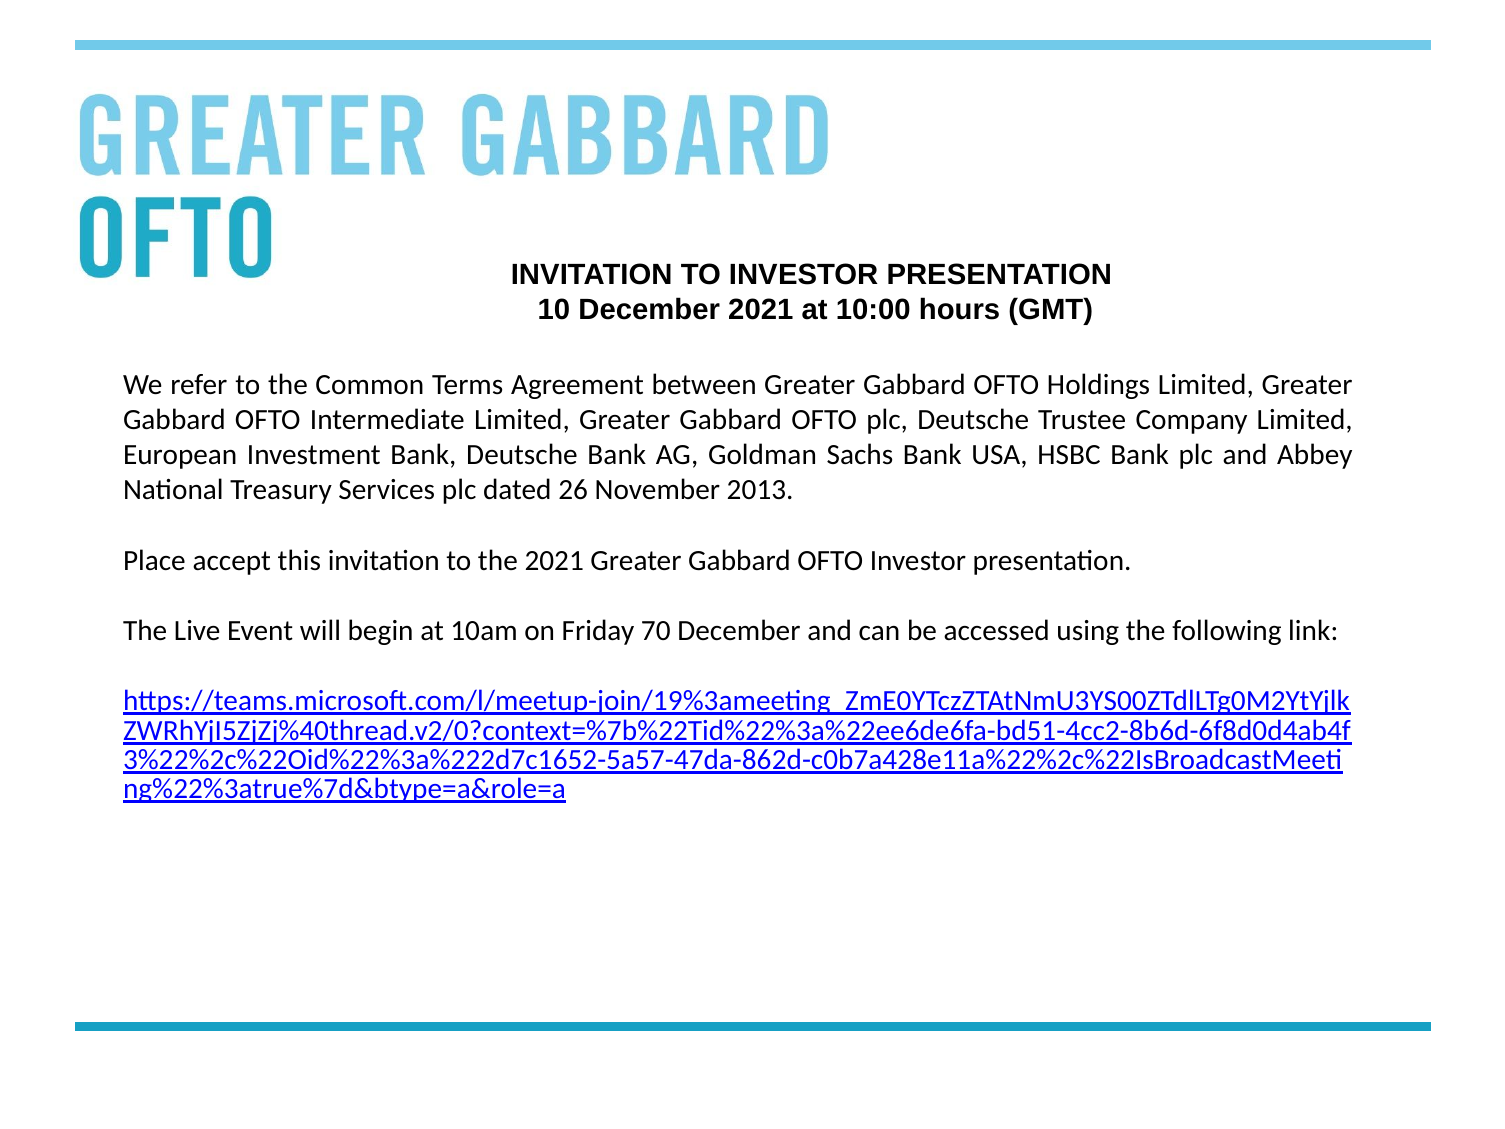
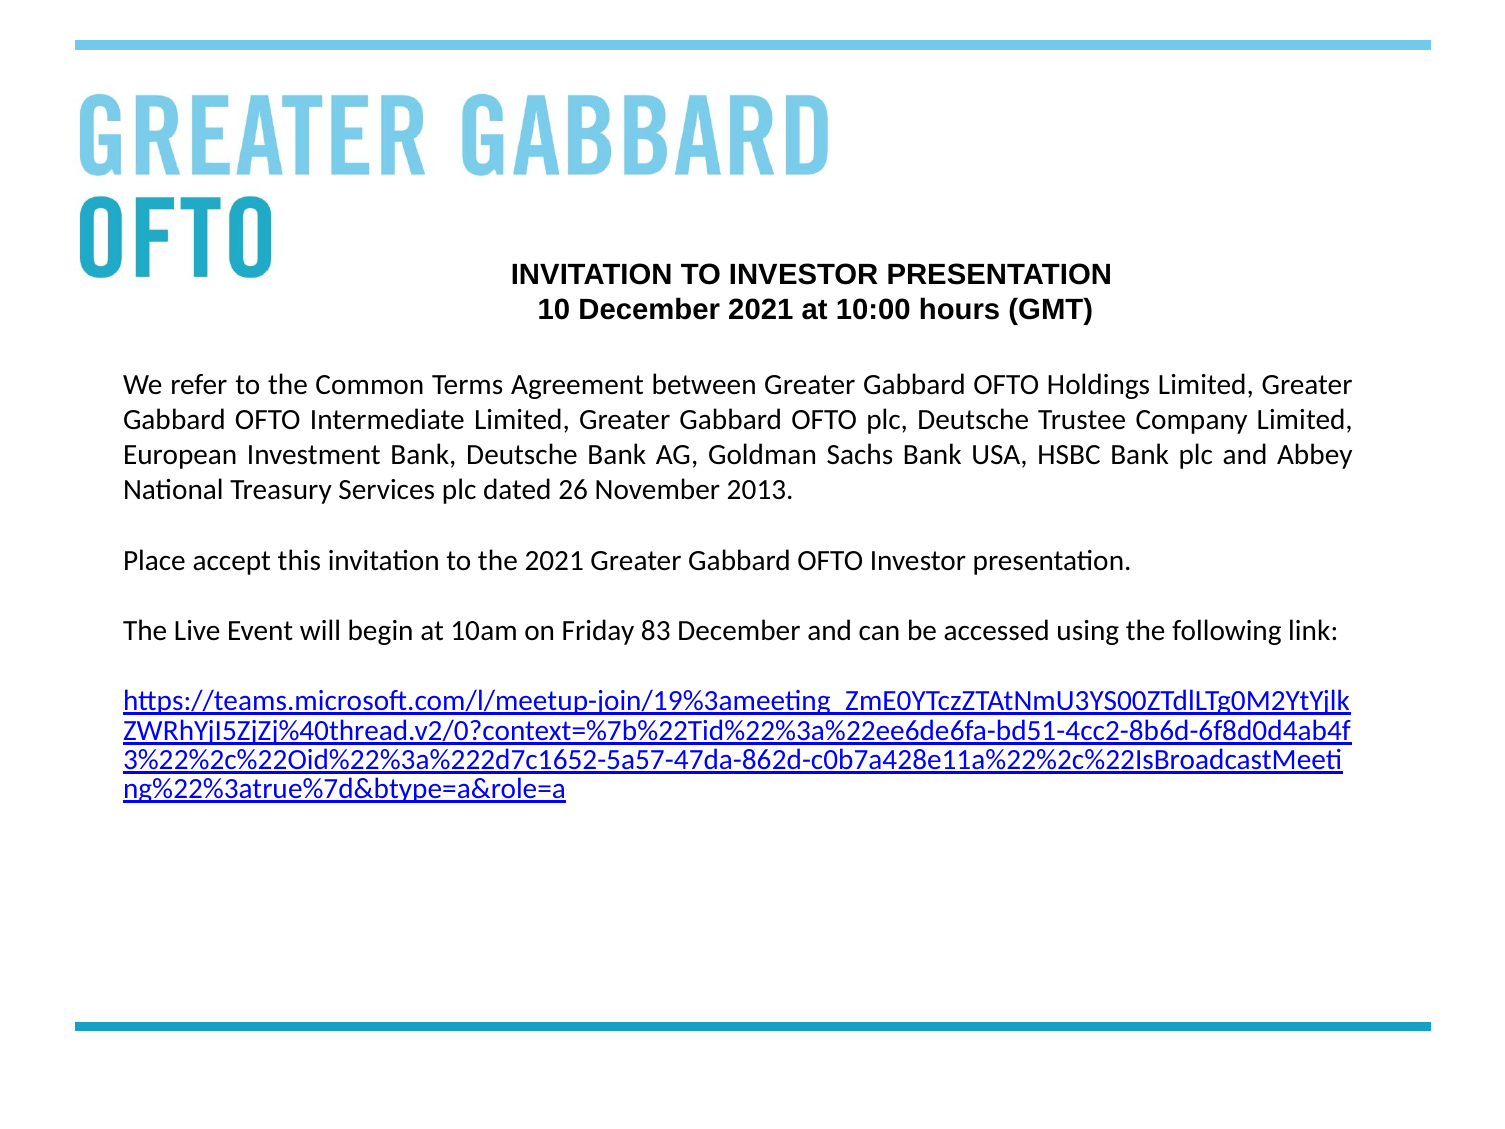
70: 70 -> 83 (656, 631)
